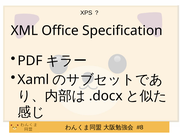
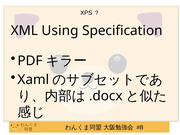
Office: Office -> Using (60, 31)
